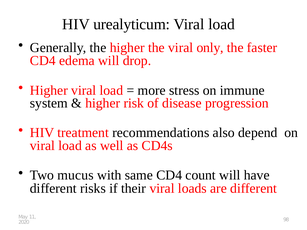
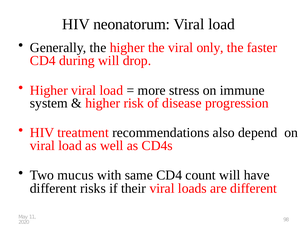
urealyticum: urealyticum -> neonatorum (132, 24)
edema: edema -> during (77, 61)
